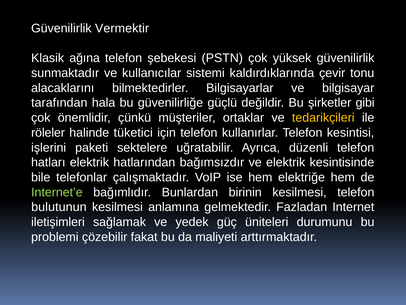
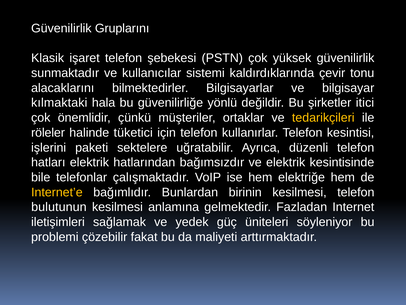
Vermektir: Vermektir -> Gruplarını (122, 28)
ağına: ağına -> işaret (85, 58)
tarafından: tarafından -> kılmaktaki (59, 103)
güçlü: güçlü -> yönlü (222, 103)
gibi: gibi -> itici (365, 103)
Internet’e colour: light green -> yellow (57, 192)
durumunu: durumunu -> söyleniyor (325, 222)
